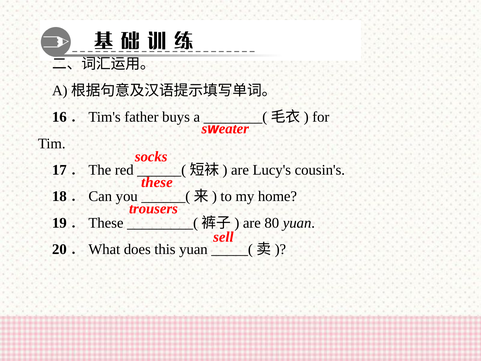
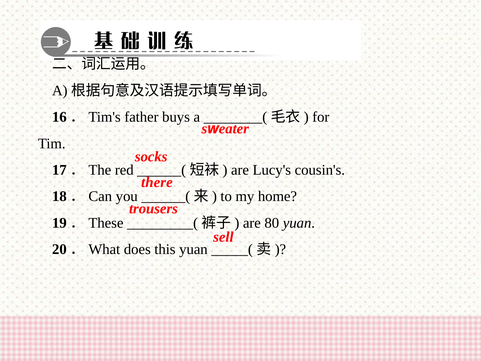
these: these -> there (157, 182)
